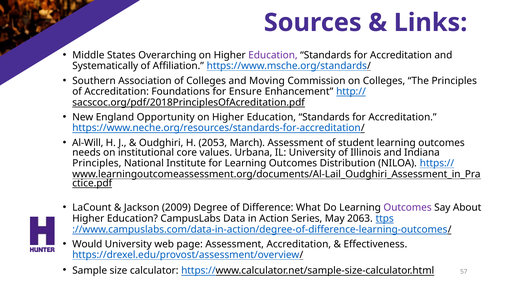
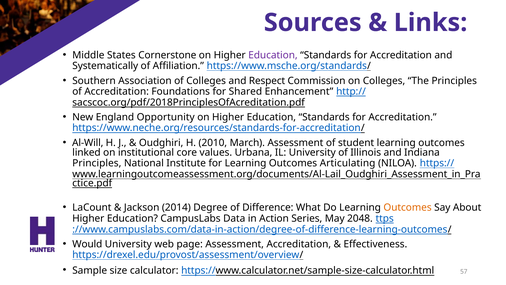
Overarching: Overarching -> Cornerstone (167, 55)
Moving: Moving -> Respect (267, 81)
Ensure: Ensure -> Shared (245, 91)
2053: 2053 -> 2010 (213, 143)
needs: needs -> linked (86, 152)
Distribution: Distribution -> Articulating (348, 163)
2009: 2009 -> 2014 (176, 207)
Outcomes colour: purple -> orange (408, 207)
2063: 2063 -> 2048 (360, 218)
